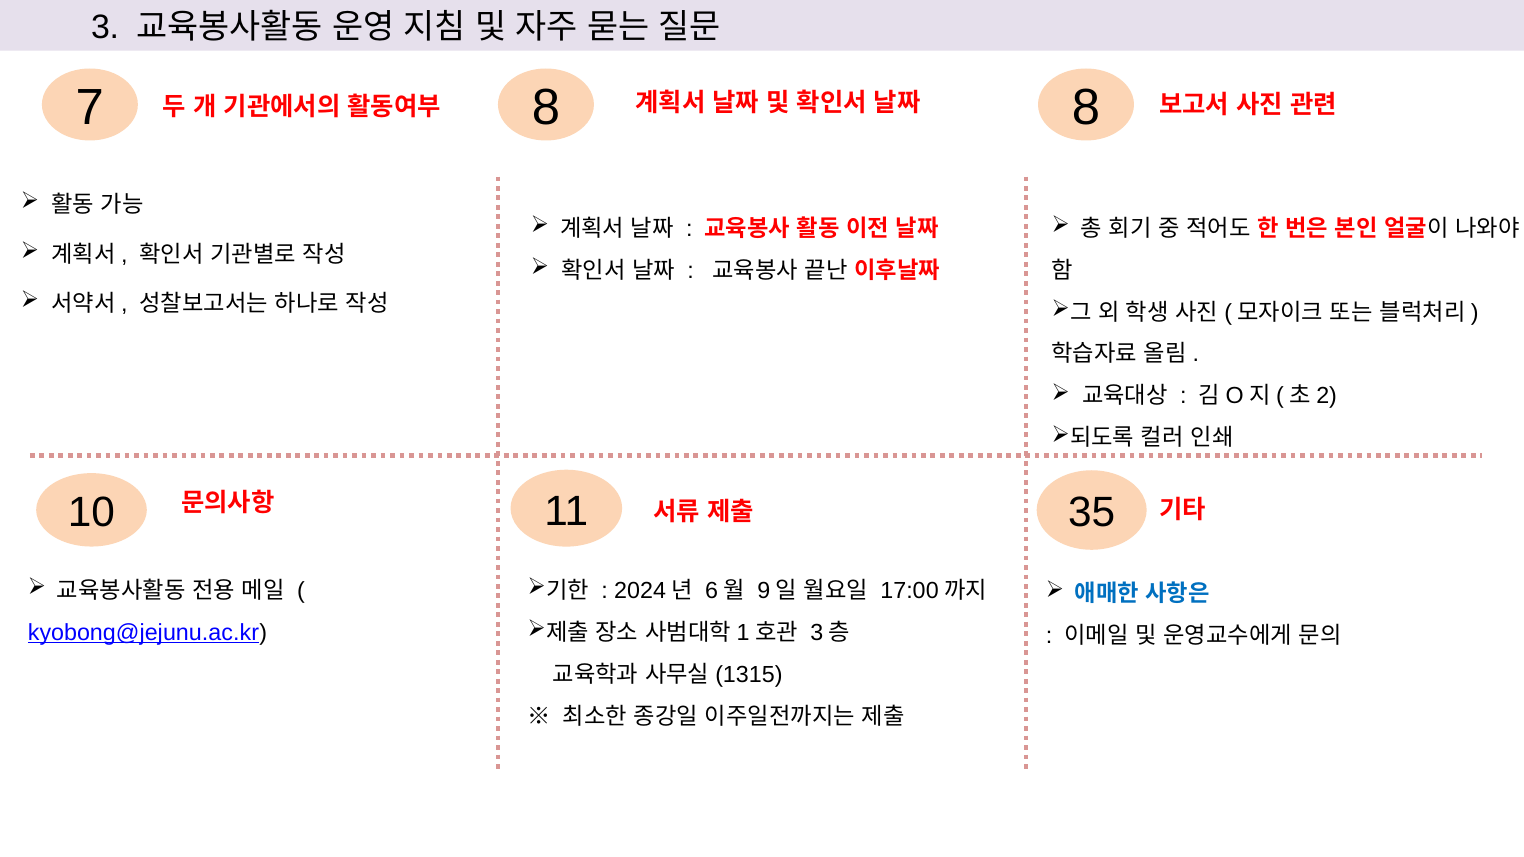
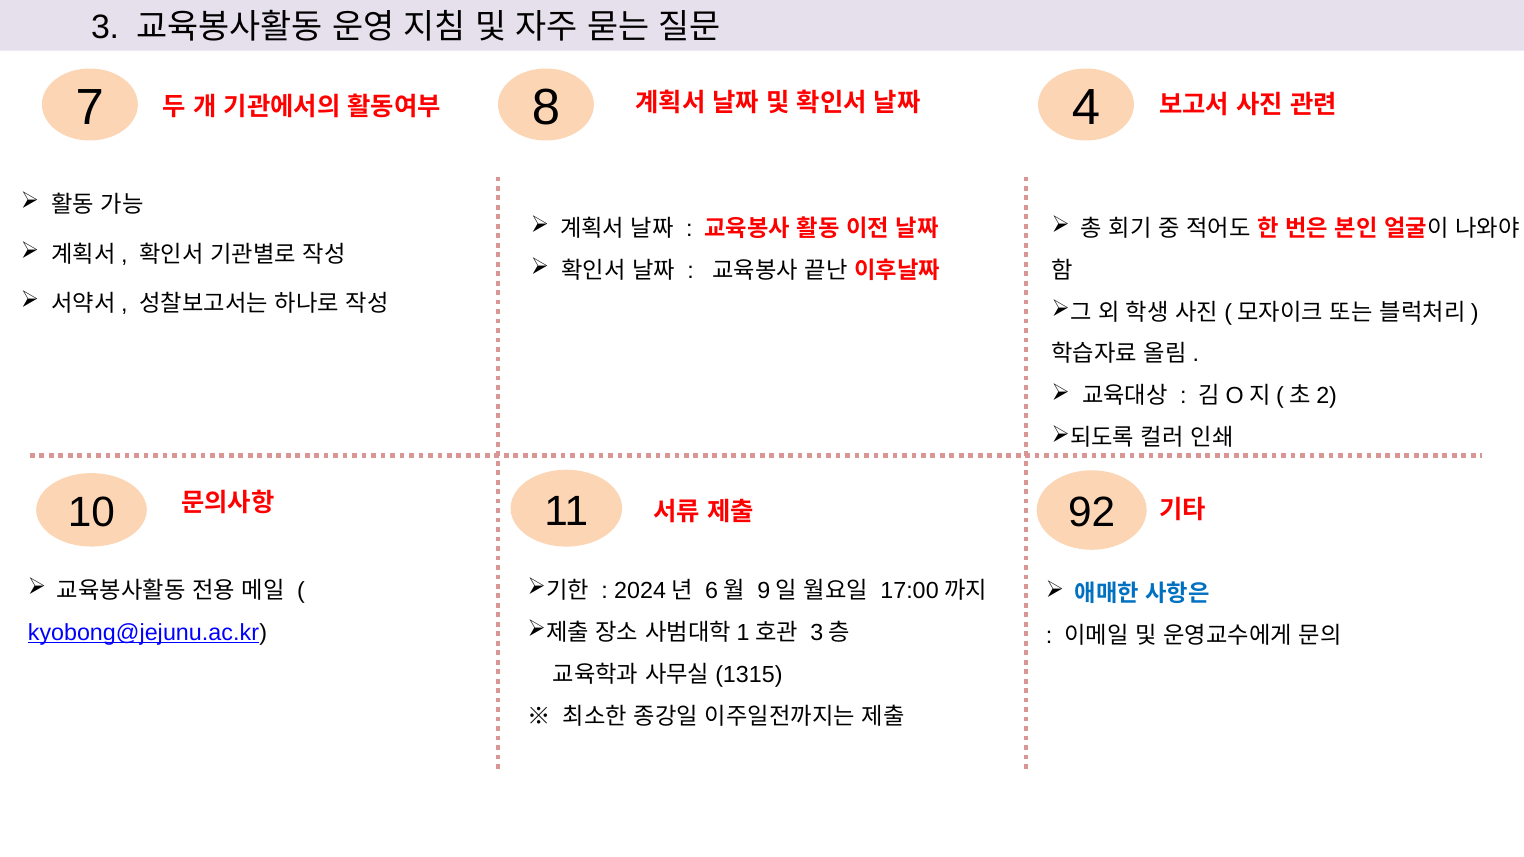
8 8: 8 -> 4 (1086, 108)
35: 35 -> 92 (1092, 513)
